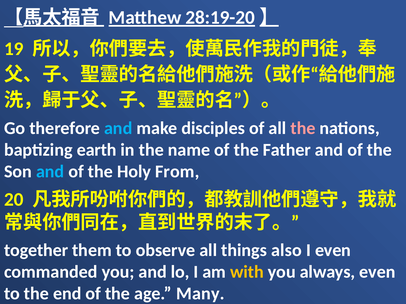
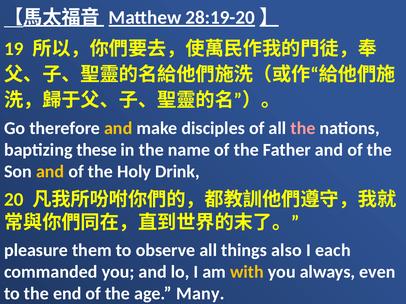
and colour: light blue -> yellow (118, 128)
earth: earth -> these (97, 150)
and colour: light blue -> yellow (50, 172)
From: From -> Drink (177, 172)
together: together -> pleasure (36, 251)
I even: even -> each (333, 251)
